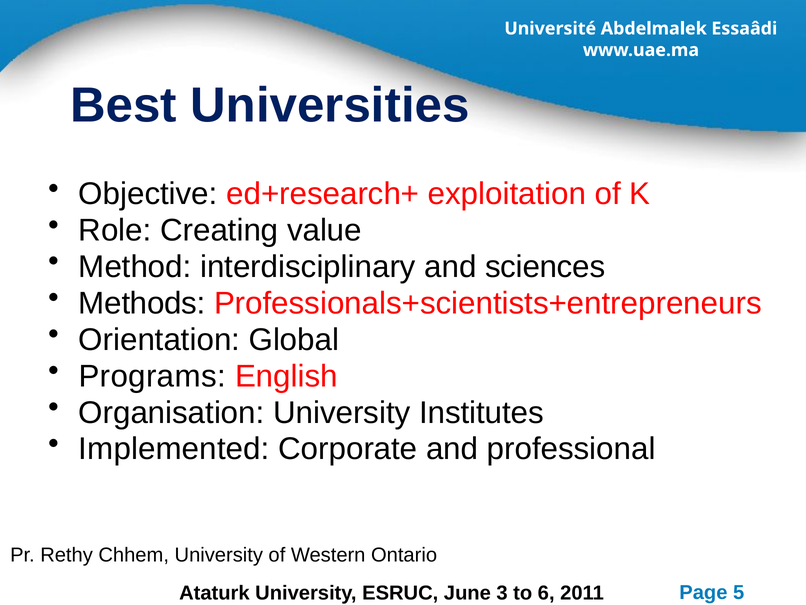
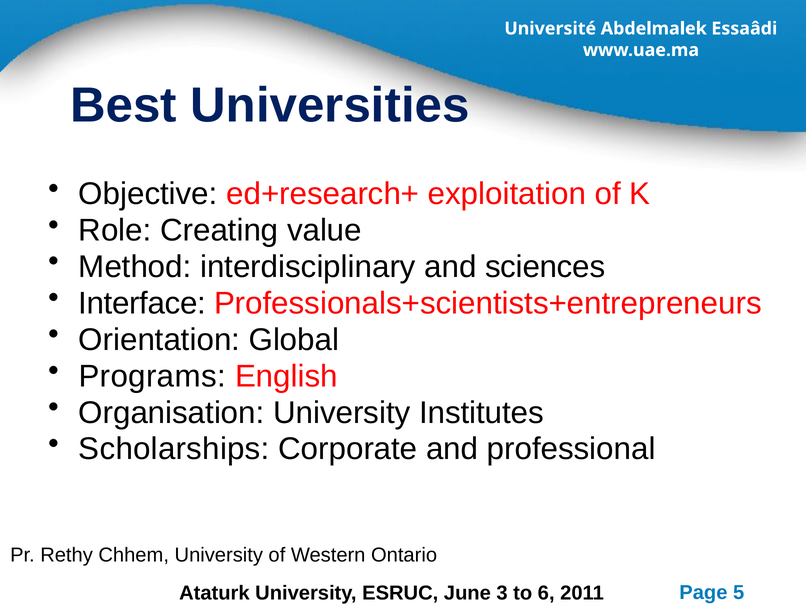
Methods: Methods -> Interface (142, 303)
Implemented: Implemented -> Scholarships (174, 449)
